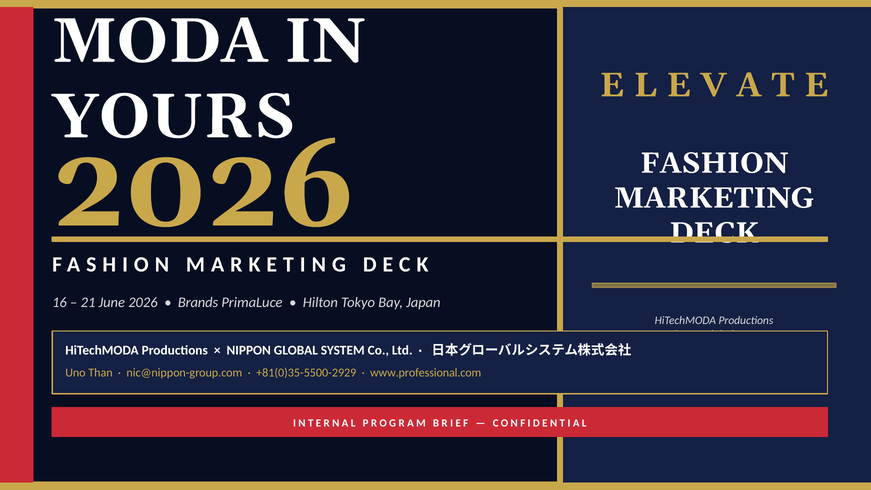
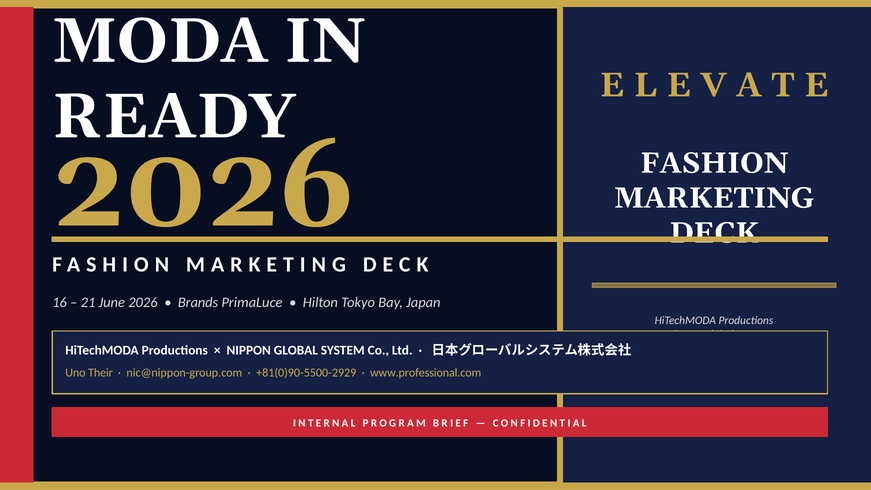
YOURS: YOURS -> READY (174, 117)
Than: Than -> Their (101, 373)
+81(0)35-5500-2929: +81(0)35-5500-2929 -> +81(0)90-5500-2929 (306, 373)
